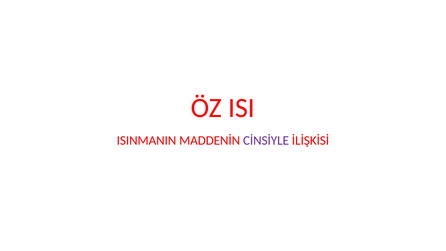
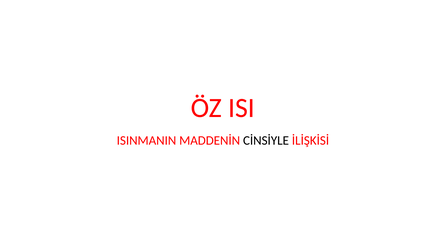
CİNSİYLE colour: purple -> black (266, 140)
